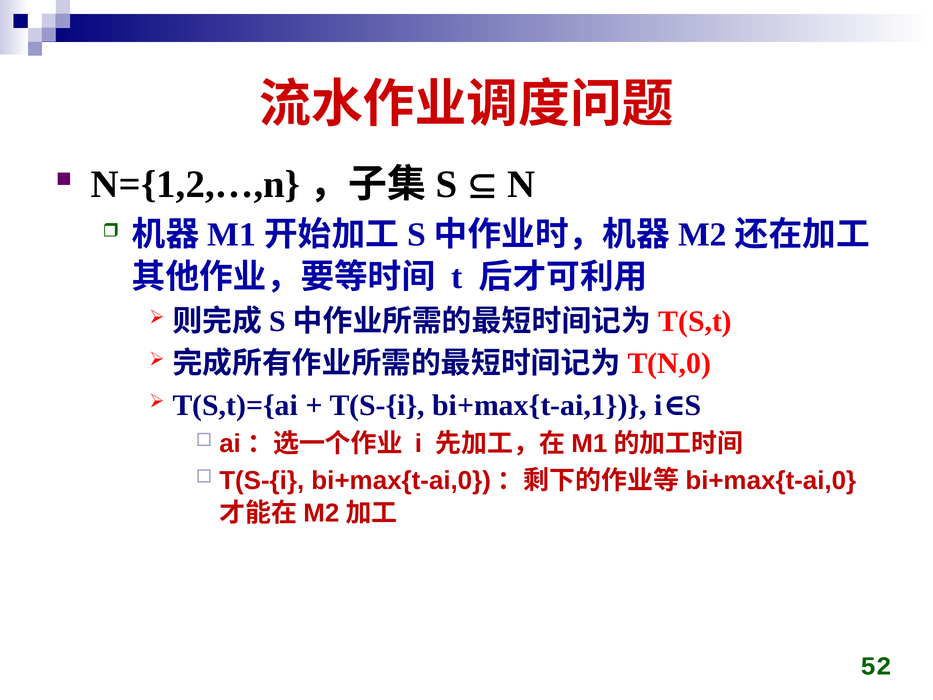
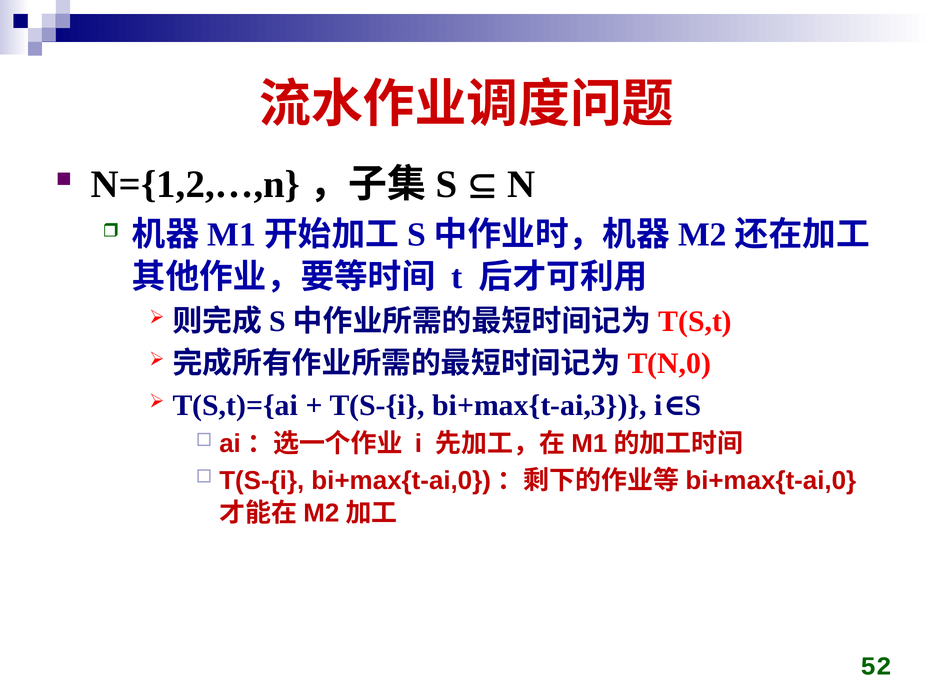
bi+max{t-ai,1: bi+max{t-ai,1 -> bi+max{t-ai,3 (540, 405)
